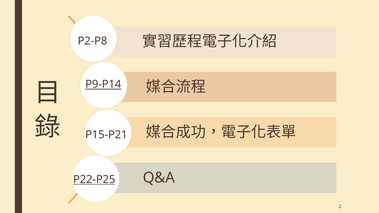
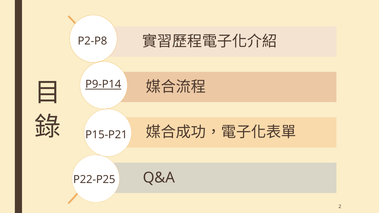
P22-P25 underline: present -> none (94, 180)
